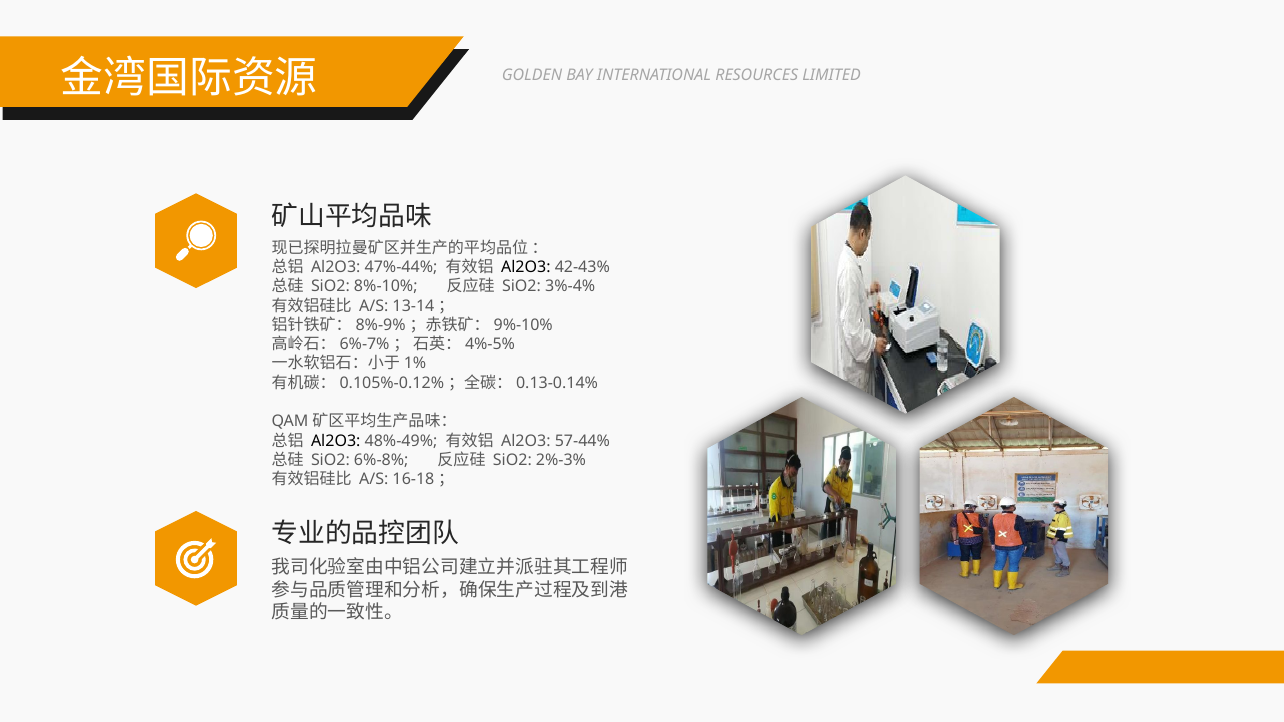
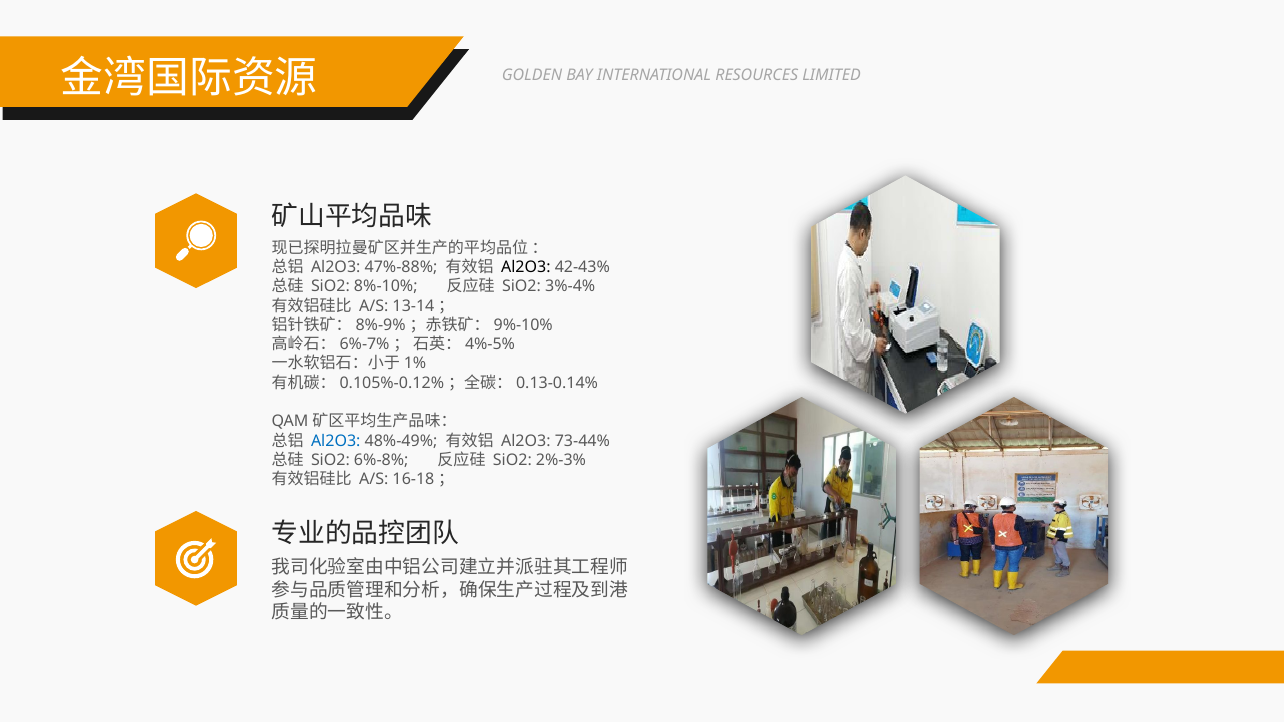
47%-44%: 47%-44% -> 47%-88% (401, 268)
Al2O3 colour: black -> blue (336, 441)
57-44%: 57-44% -> 73-44% (582, 441)
